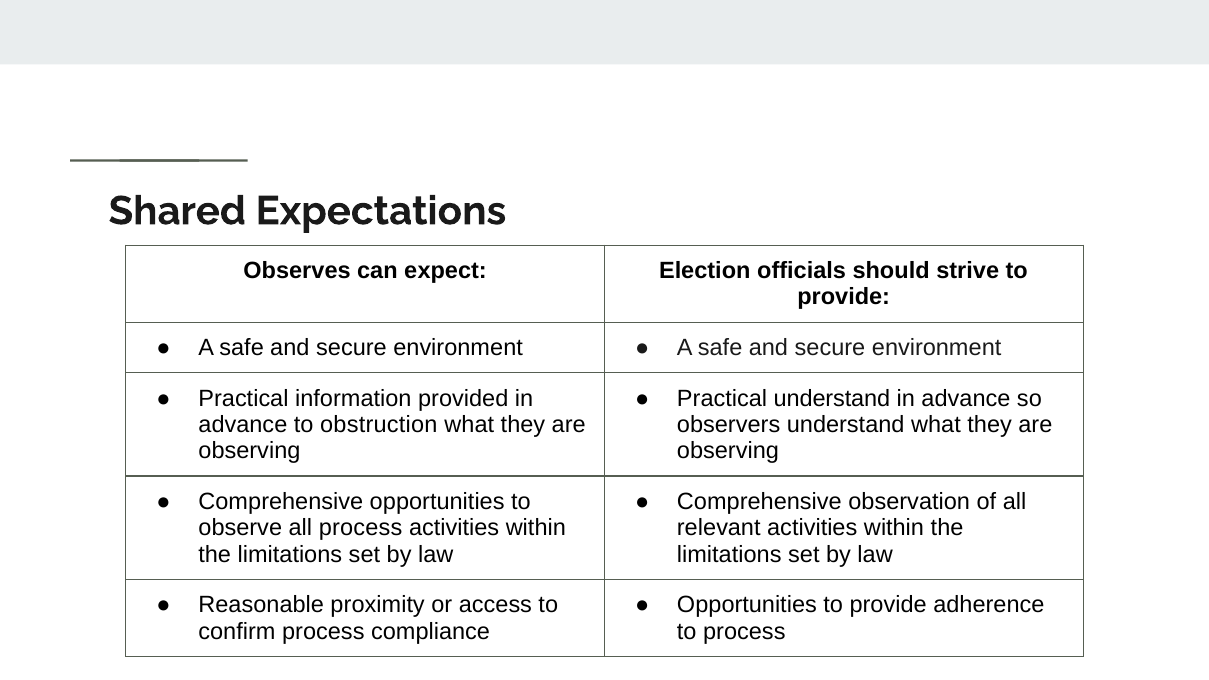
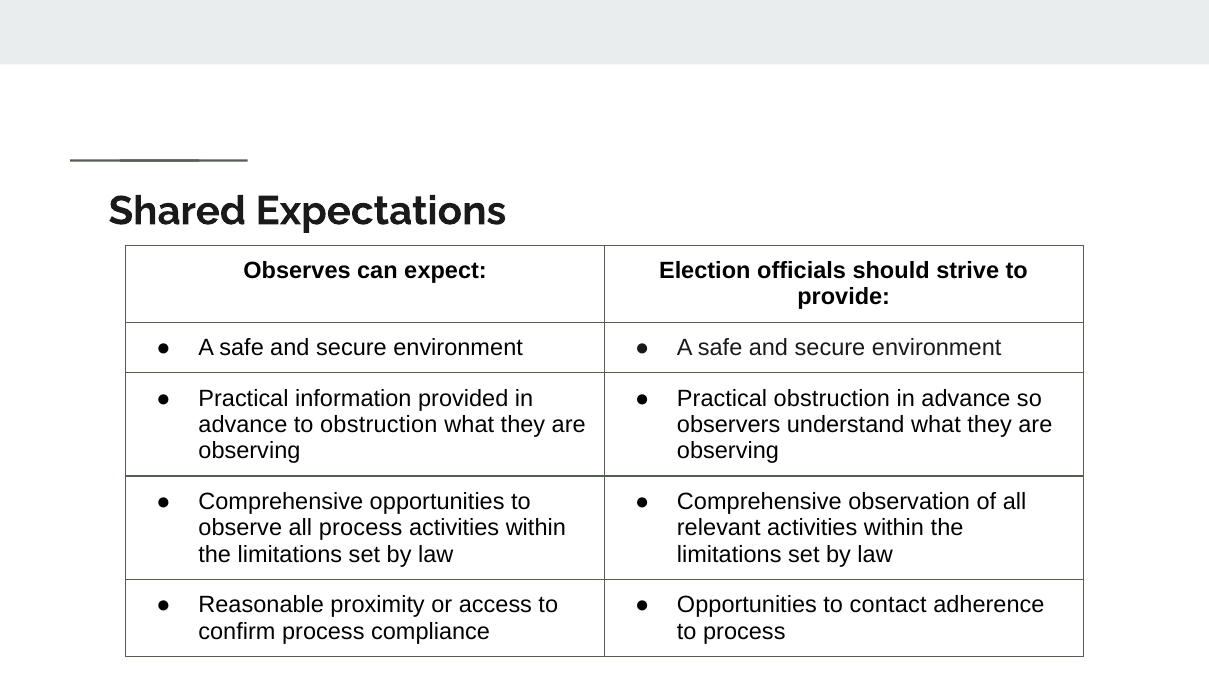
Practical understand: understand -> obstruction (832, 398)
Opportunities to provide: provide -> contact (888, 605)
